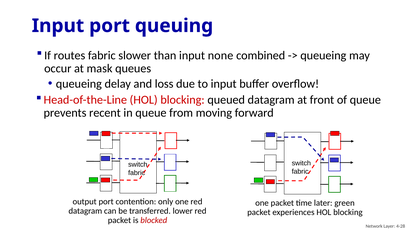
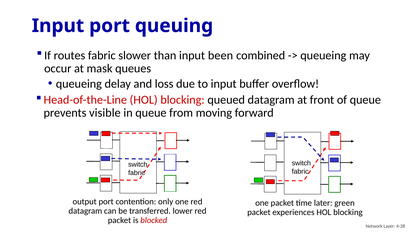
none: none -> been (221, 55)
recent: recent -> visible (105, 113)
